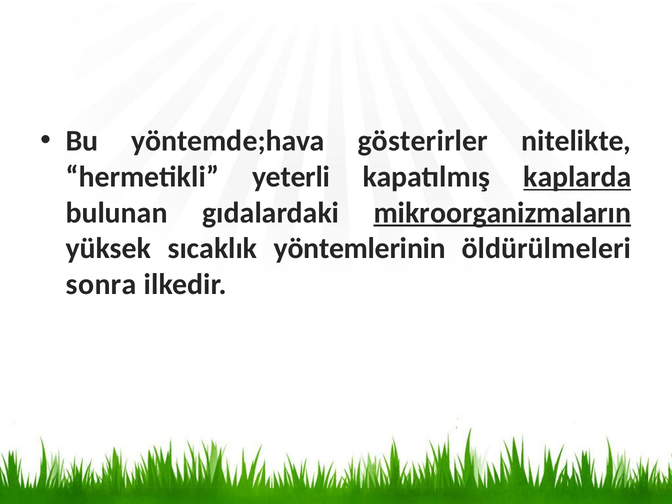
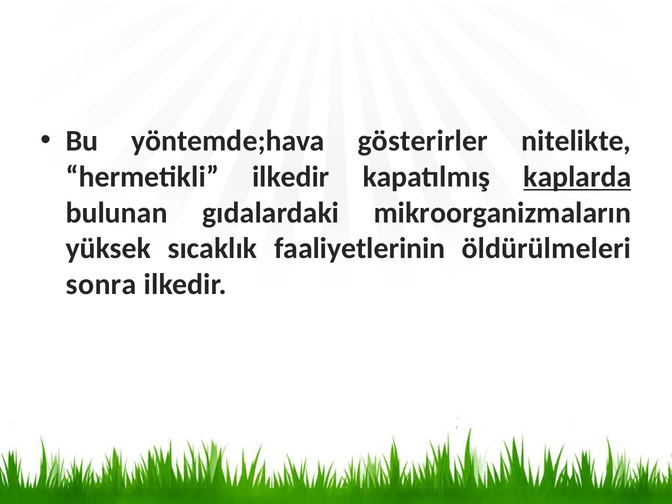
hermetikli yeterli: yeterli -> ilkedir (291, 177)
mikroorganizmaların underline: present -> none (502, 213)
yöntemlerinin: yöntemlerinin -> faaliyetlerinin (360, 249)
